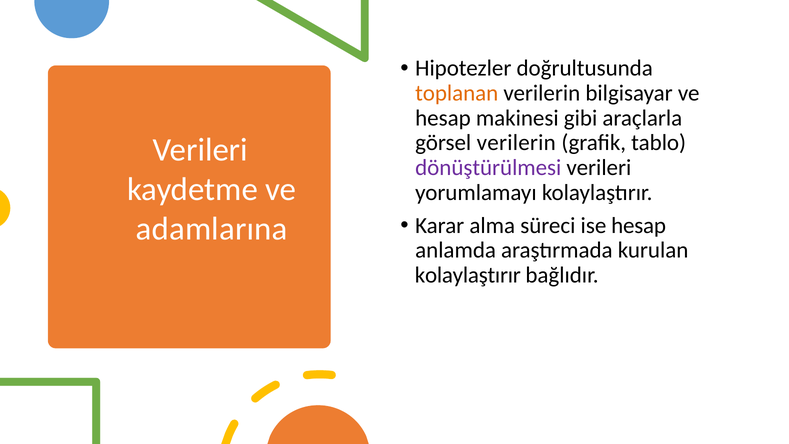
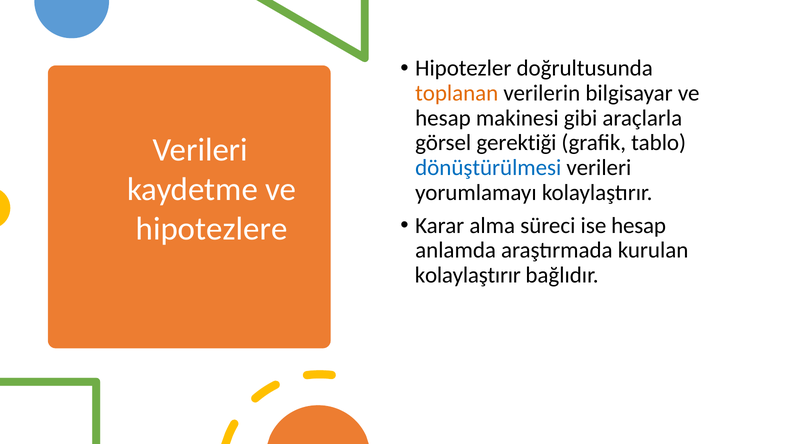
görsel verilerin: verilerin -> gerektiği (516, 143)
dönüştürülmesi colour: purple -> blue (488, 168)
adamlarına: adamlarına -> hipotezlere (212, 229)
